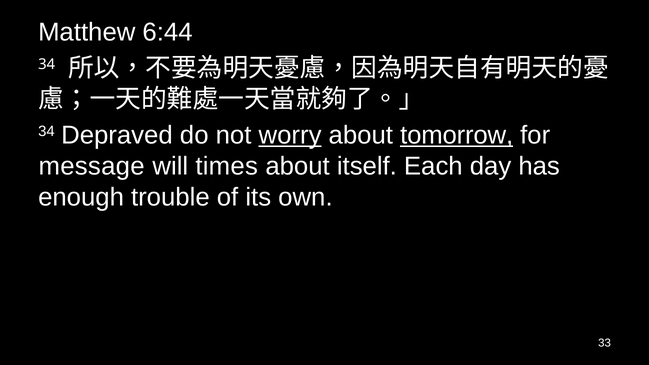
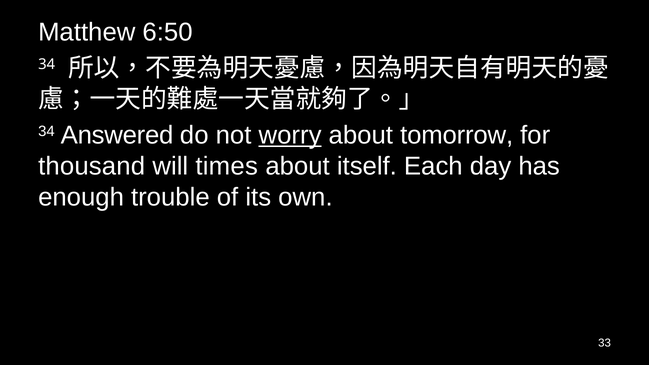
6:44: 6:44 -> 6:50 (168, 32)
Depraved: Depraved -> Answered (117, 135)
tomorrow underline: present -> none (457, 135)
message: message -> thousand (92, 166)
